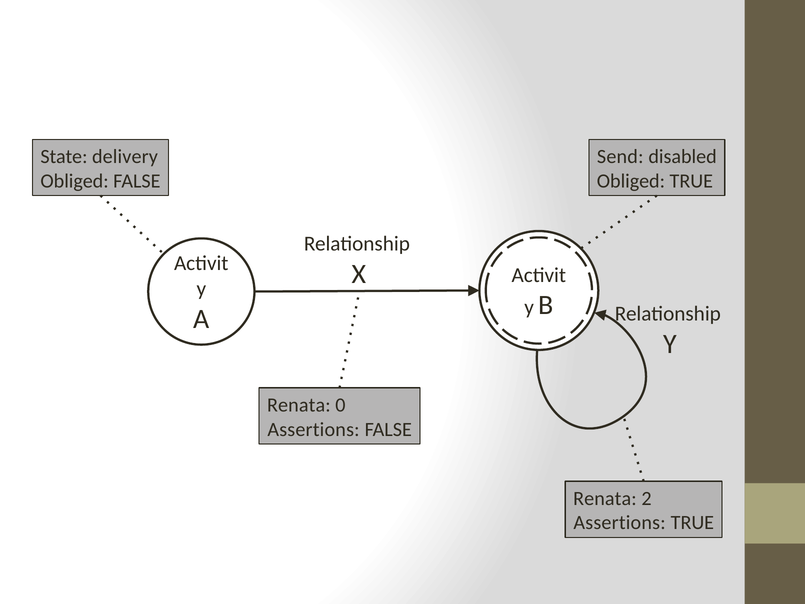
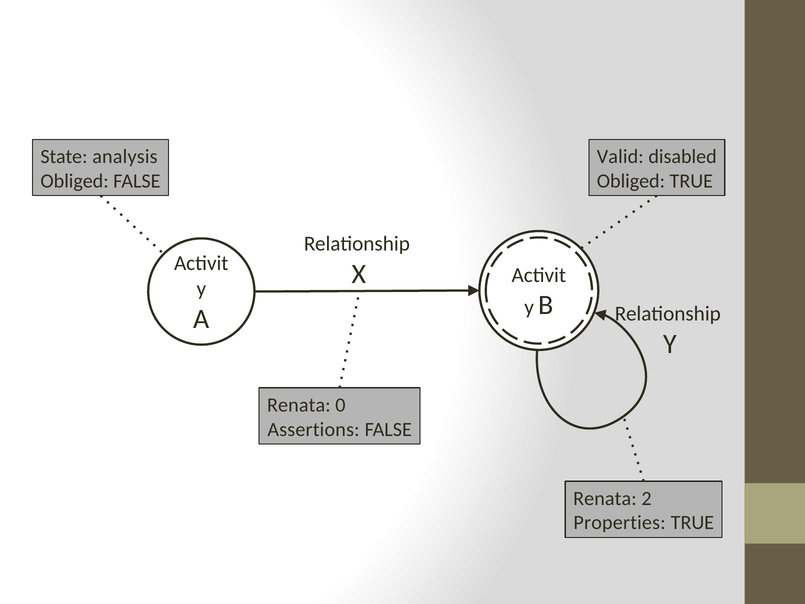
delivery: delivery -> analysis (125, 157)
Send: Send -> Valid (620, 157)
Assertions: Assertions -> Properties (620, 523)
